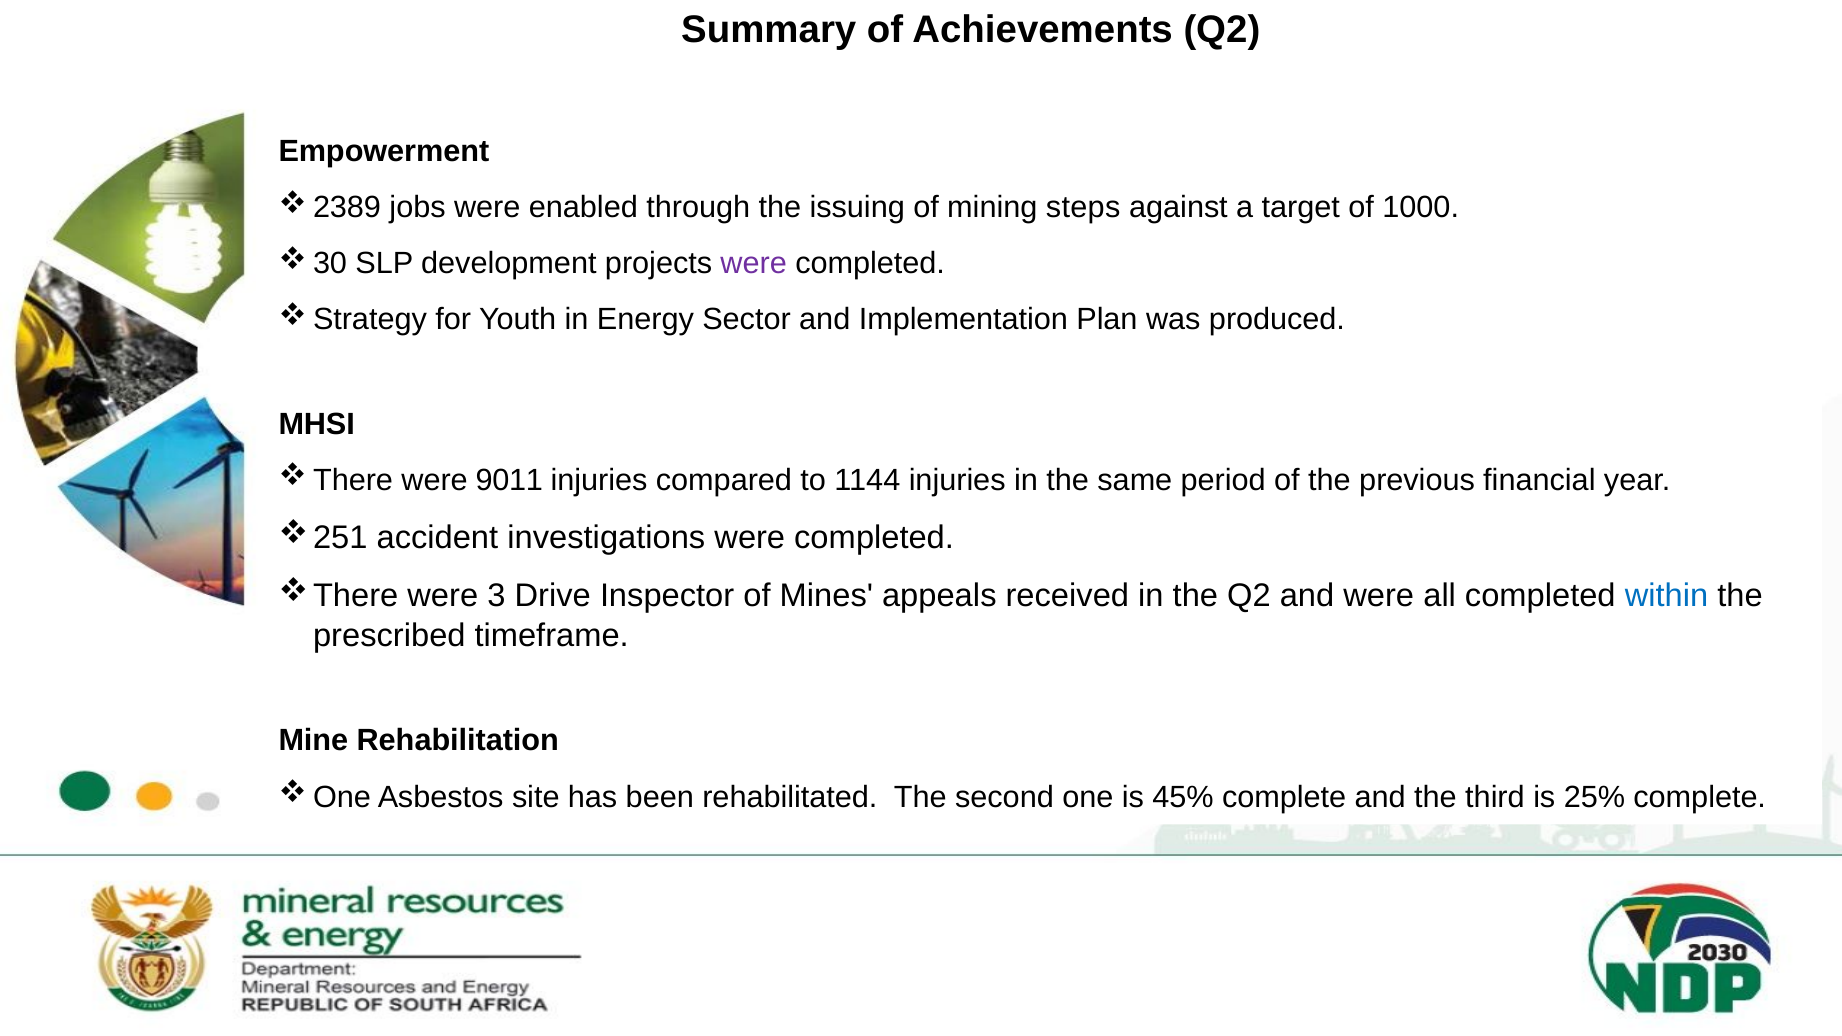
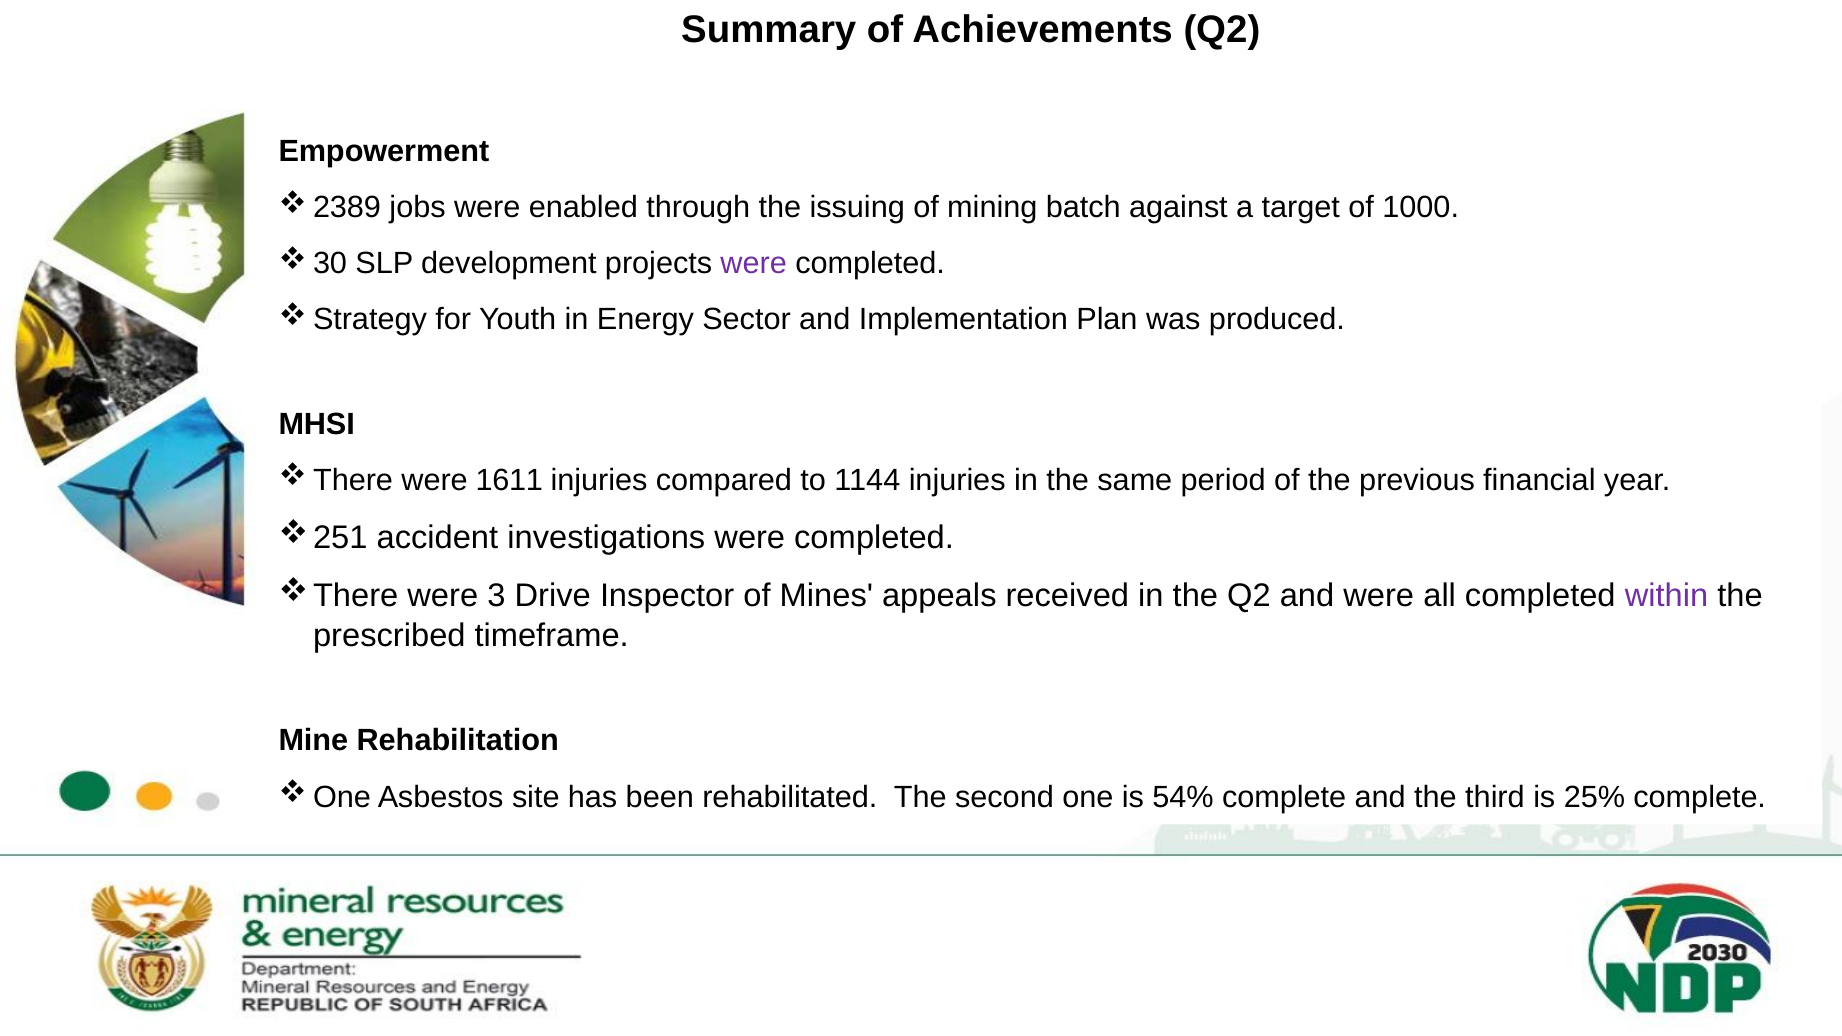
steps: steps -> batch (1083, 208)
9011: 9011 -> 1611 (509, 480)
within colour: blue -> purple (1667, 596)
45%: 45% -> 54% (1183, 797)
